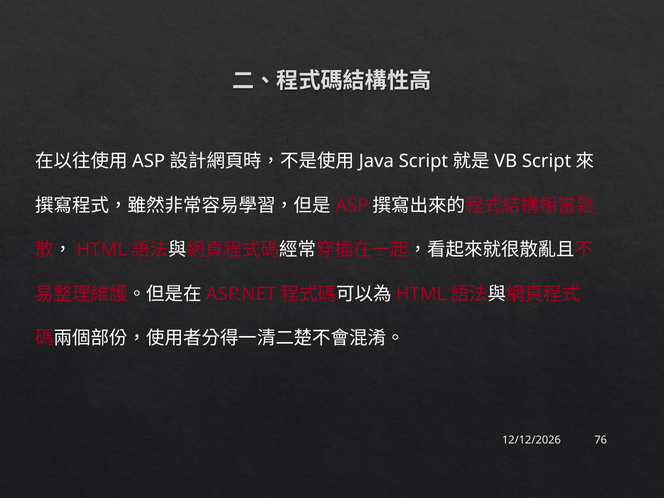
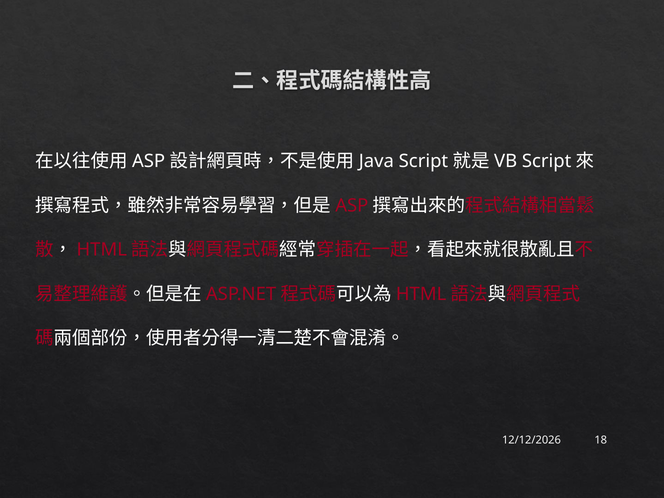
76: 76 -> 18 (601, 440)
